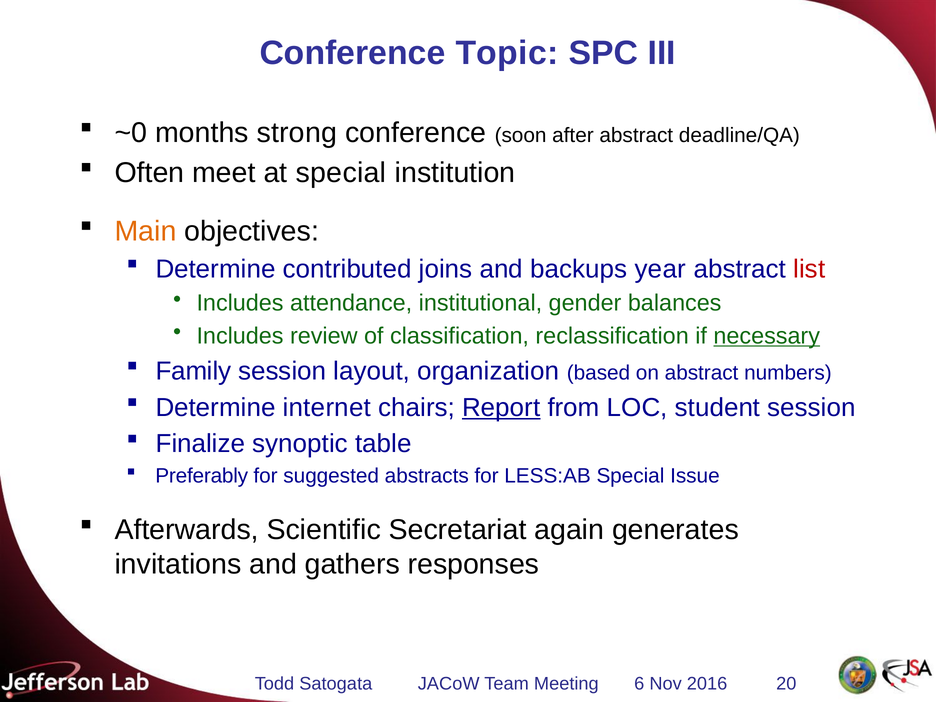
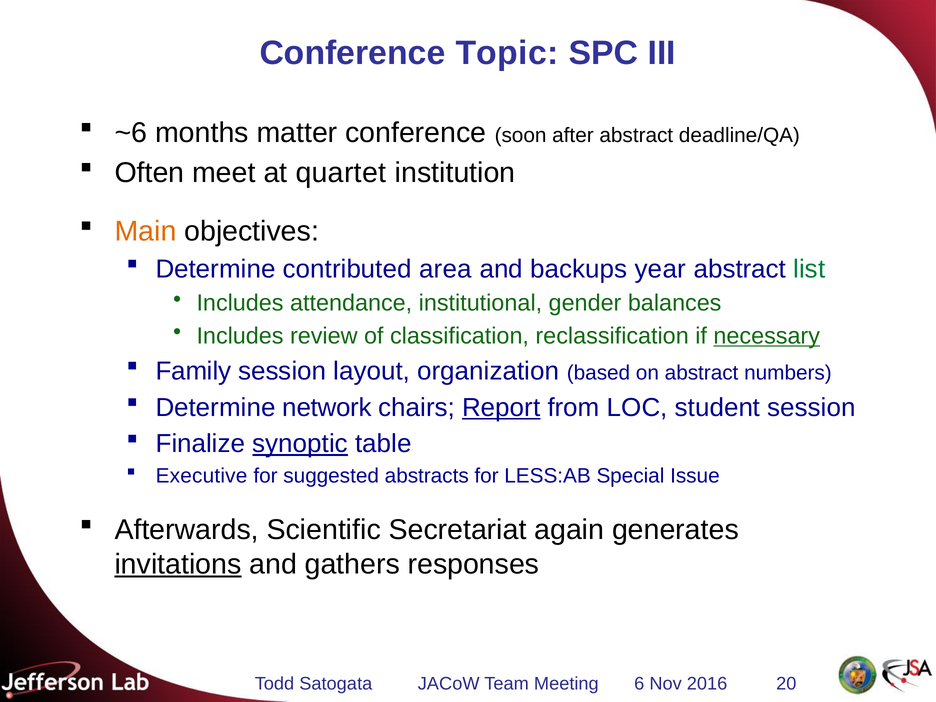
~0: ~0 -> ~6 (131, 133)
strong: strong -> matter (297, 133)
at special: special -> quartet (341, 173)
joins: joins -> area (445, 269)
list colour: red -> green (809, 269)
internet: internet -> network (327, 407)
synoptic underline: none -> present (300, 444)
Preferably: Preferably -> Executive (202, 476)
invitations underline: none -> present (178, 564)
